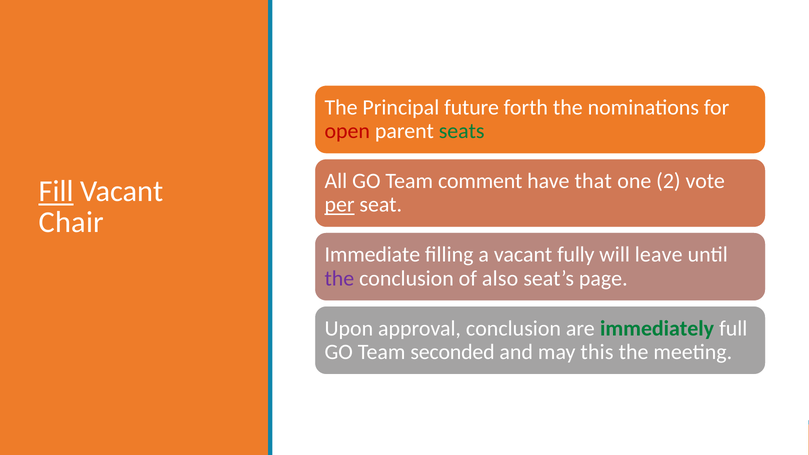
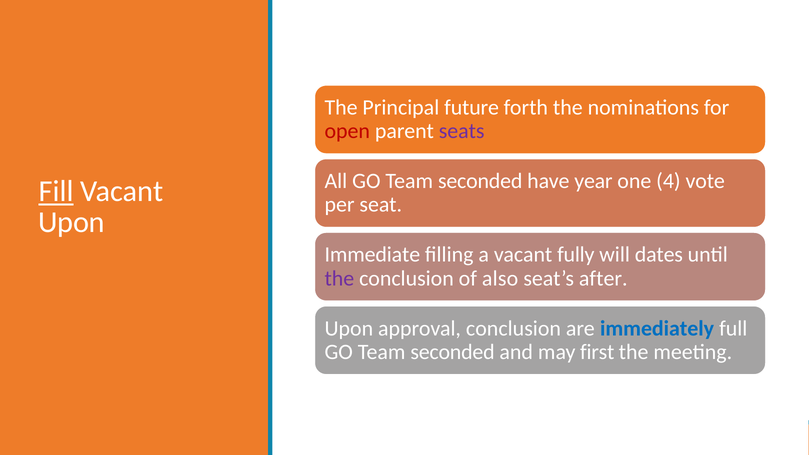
seats colour: green -> purple (462, 131)
All GO Team comment: comment -> seconded (480, 181)
that: that -> year (593, 181)
2: 2 -> 4 (668, 181)
per underline: present -> none (340, 205)
Chair: Chair -> Upon (72, 222)
leave: leave -> dates (659, 255)
page: page -> after (603, 278)
immediately colour: green -> blue (657, 328)
this: this -> first (597, 352)
